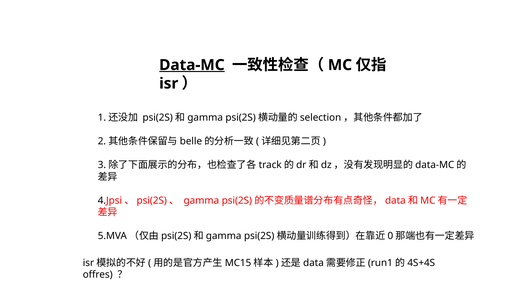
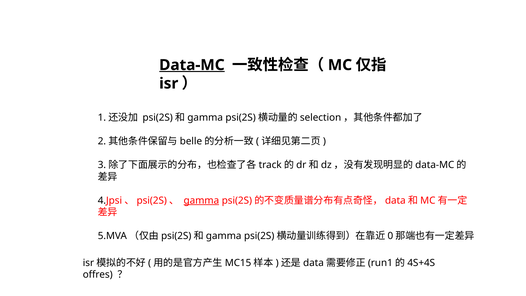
gamma underline: none -> present (201, 200)
